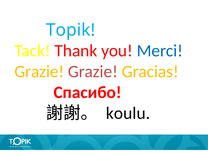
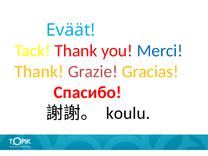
Topik: Topik -> Eväät (71, 30)
Grazie: Grazie -> Thank (39, 72)
